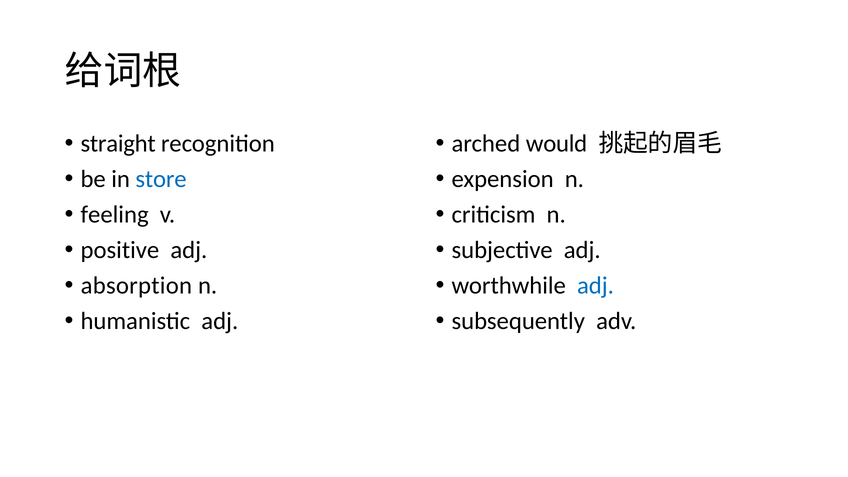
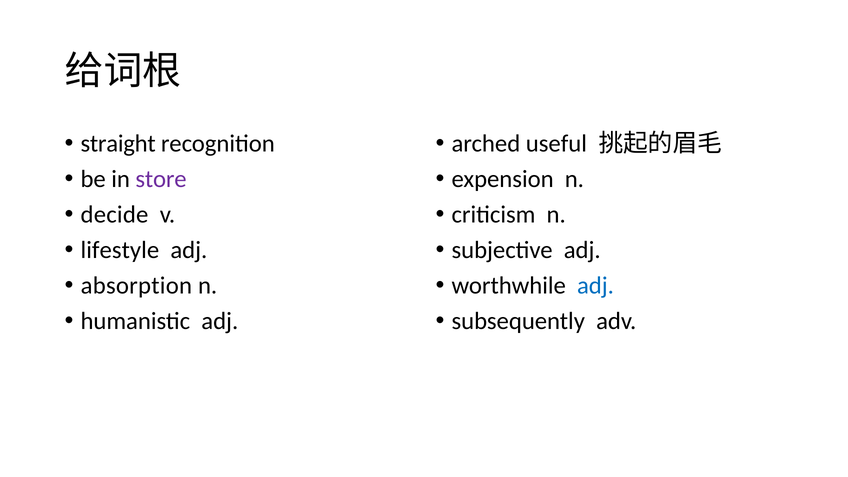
would: would -> useful (556, 143)
store colour: blue -> purple (161, 179)
feeling: feeling -> decide (114, 214)
positive: positive -> lifestyle (120, 250)
